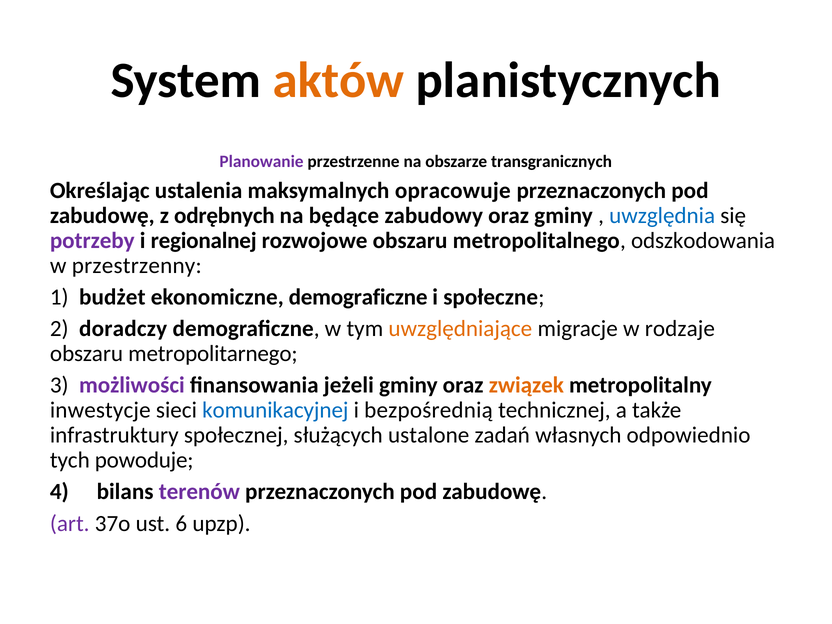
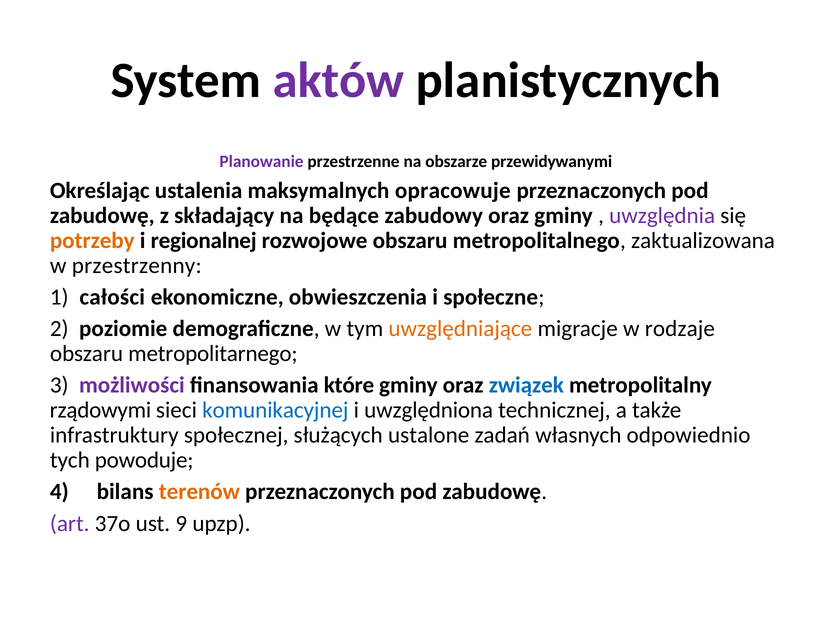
aktów colour: orange -> purple (339, 81)
transgranicznych: transgranicznych -> przewidywanymi (552, 161)
odrębnych: odrębnych -> składający (224, 216)
uwzględnia colour: blue -> purple (662, 216)
potrzeby colour: purple -> orange (92, 241)
odszkodowania: odszkodowania -> zaktualizowana (703, 241)
budżet: budżet -> całości (112, 297)
ekonomiczne demograficzne: demograficzne -> obwieszczenia (358, 297)
doradczy: doradczy -> poziomie (123, 329)
jeżeli: jeżeli -> które (349, 385)
związek colour: orange -> blue (526, 385)
inwestycje: inwestycje -> rządowymi (100, 410)
bezpośrednią: bezpośrednią -> uwzględniona (429, 410)
terenów colour: purple -> orange (199, 492)
6: 6 -> 9 (181, 523)
